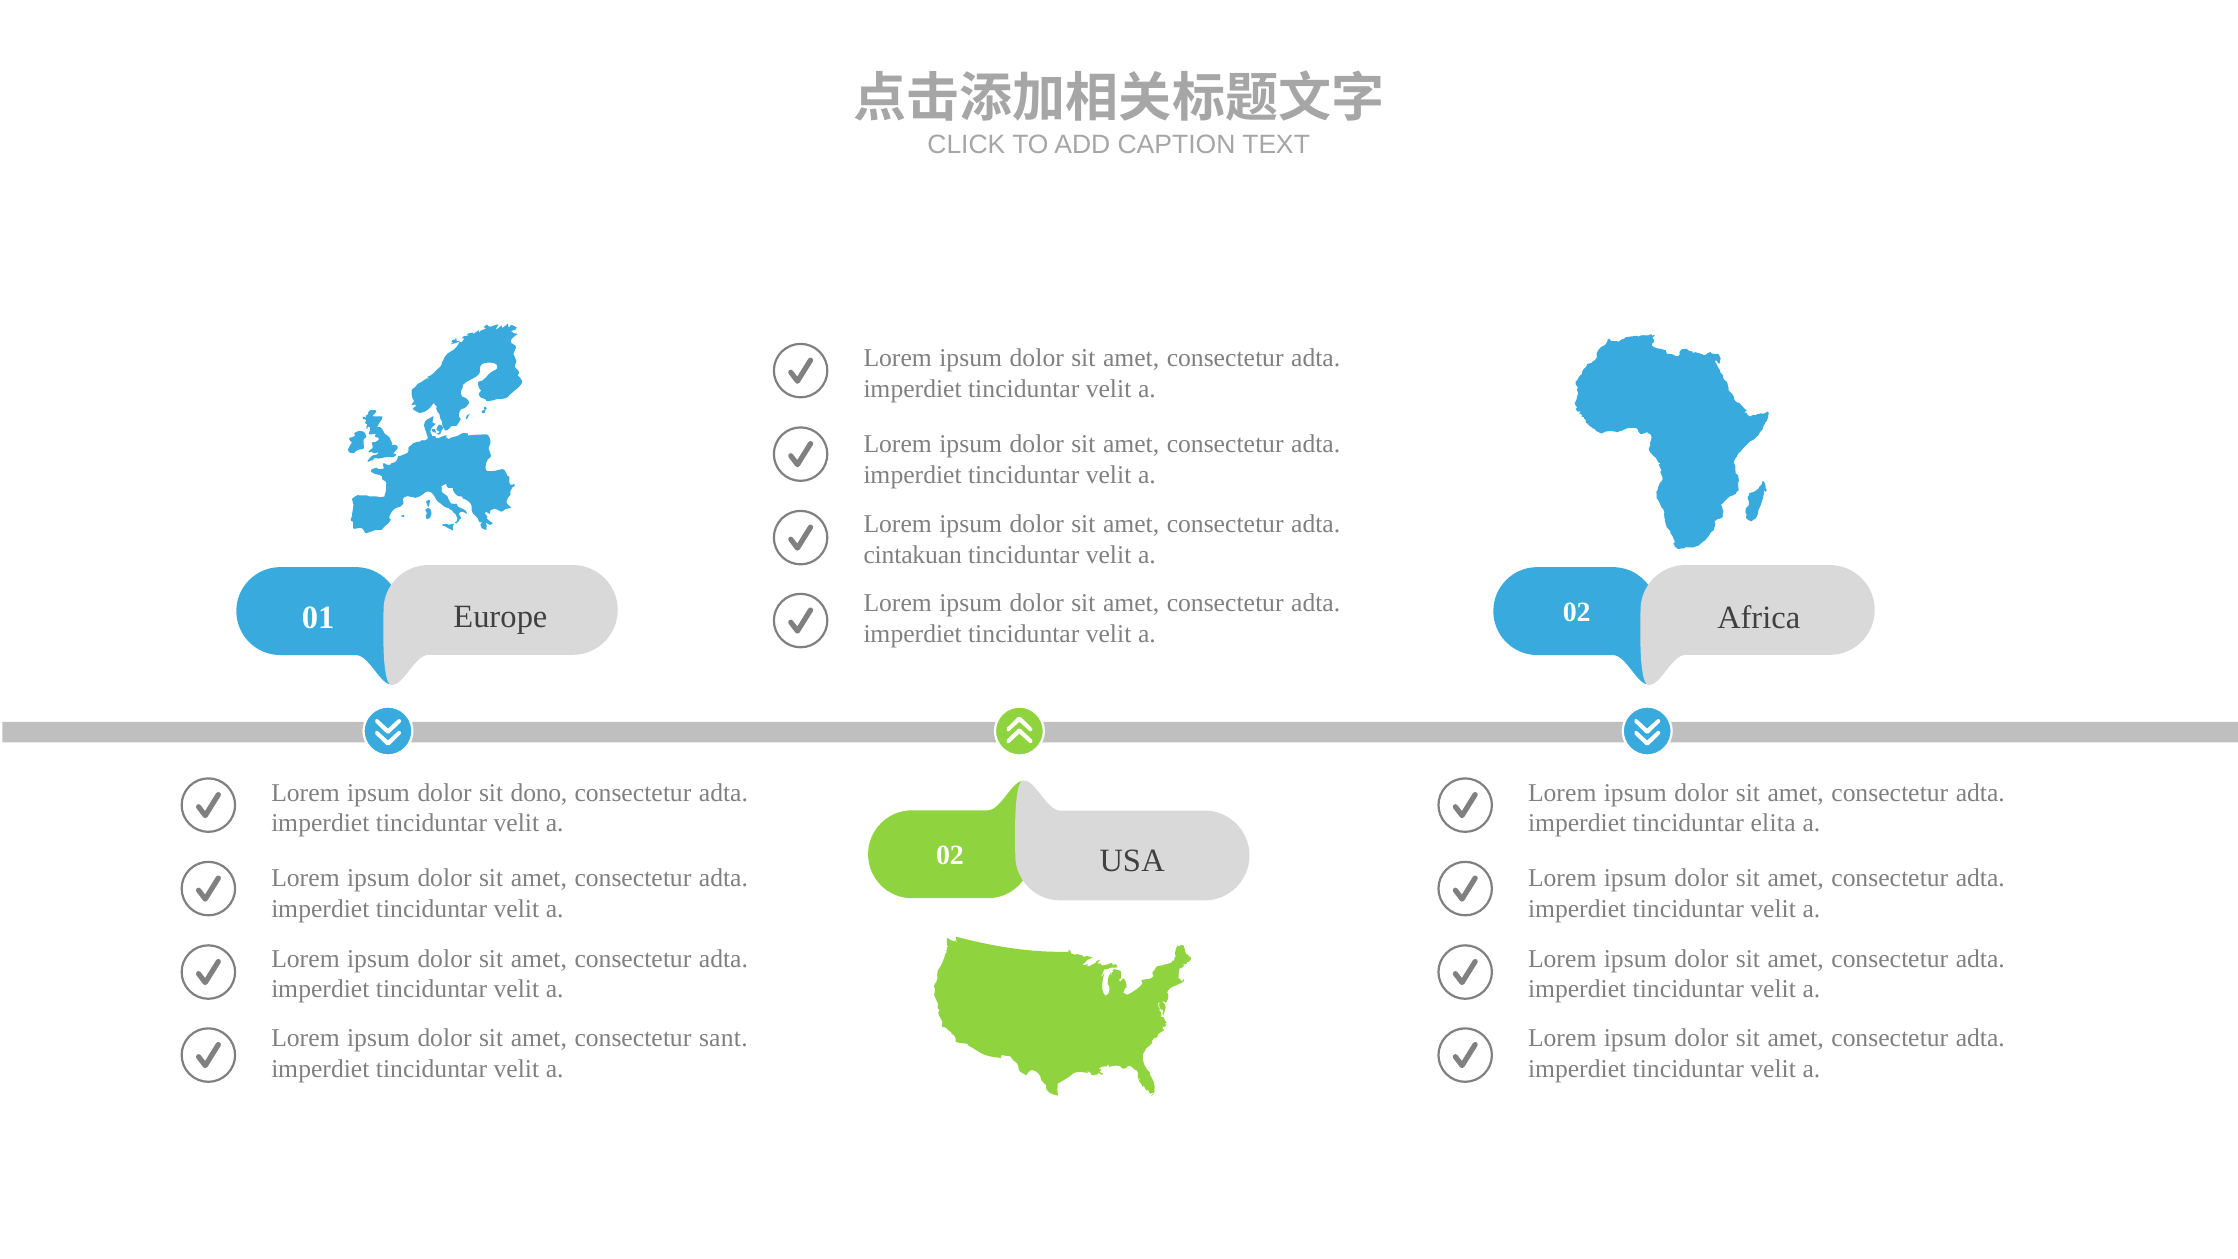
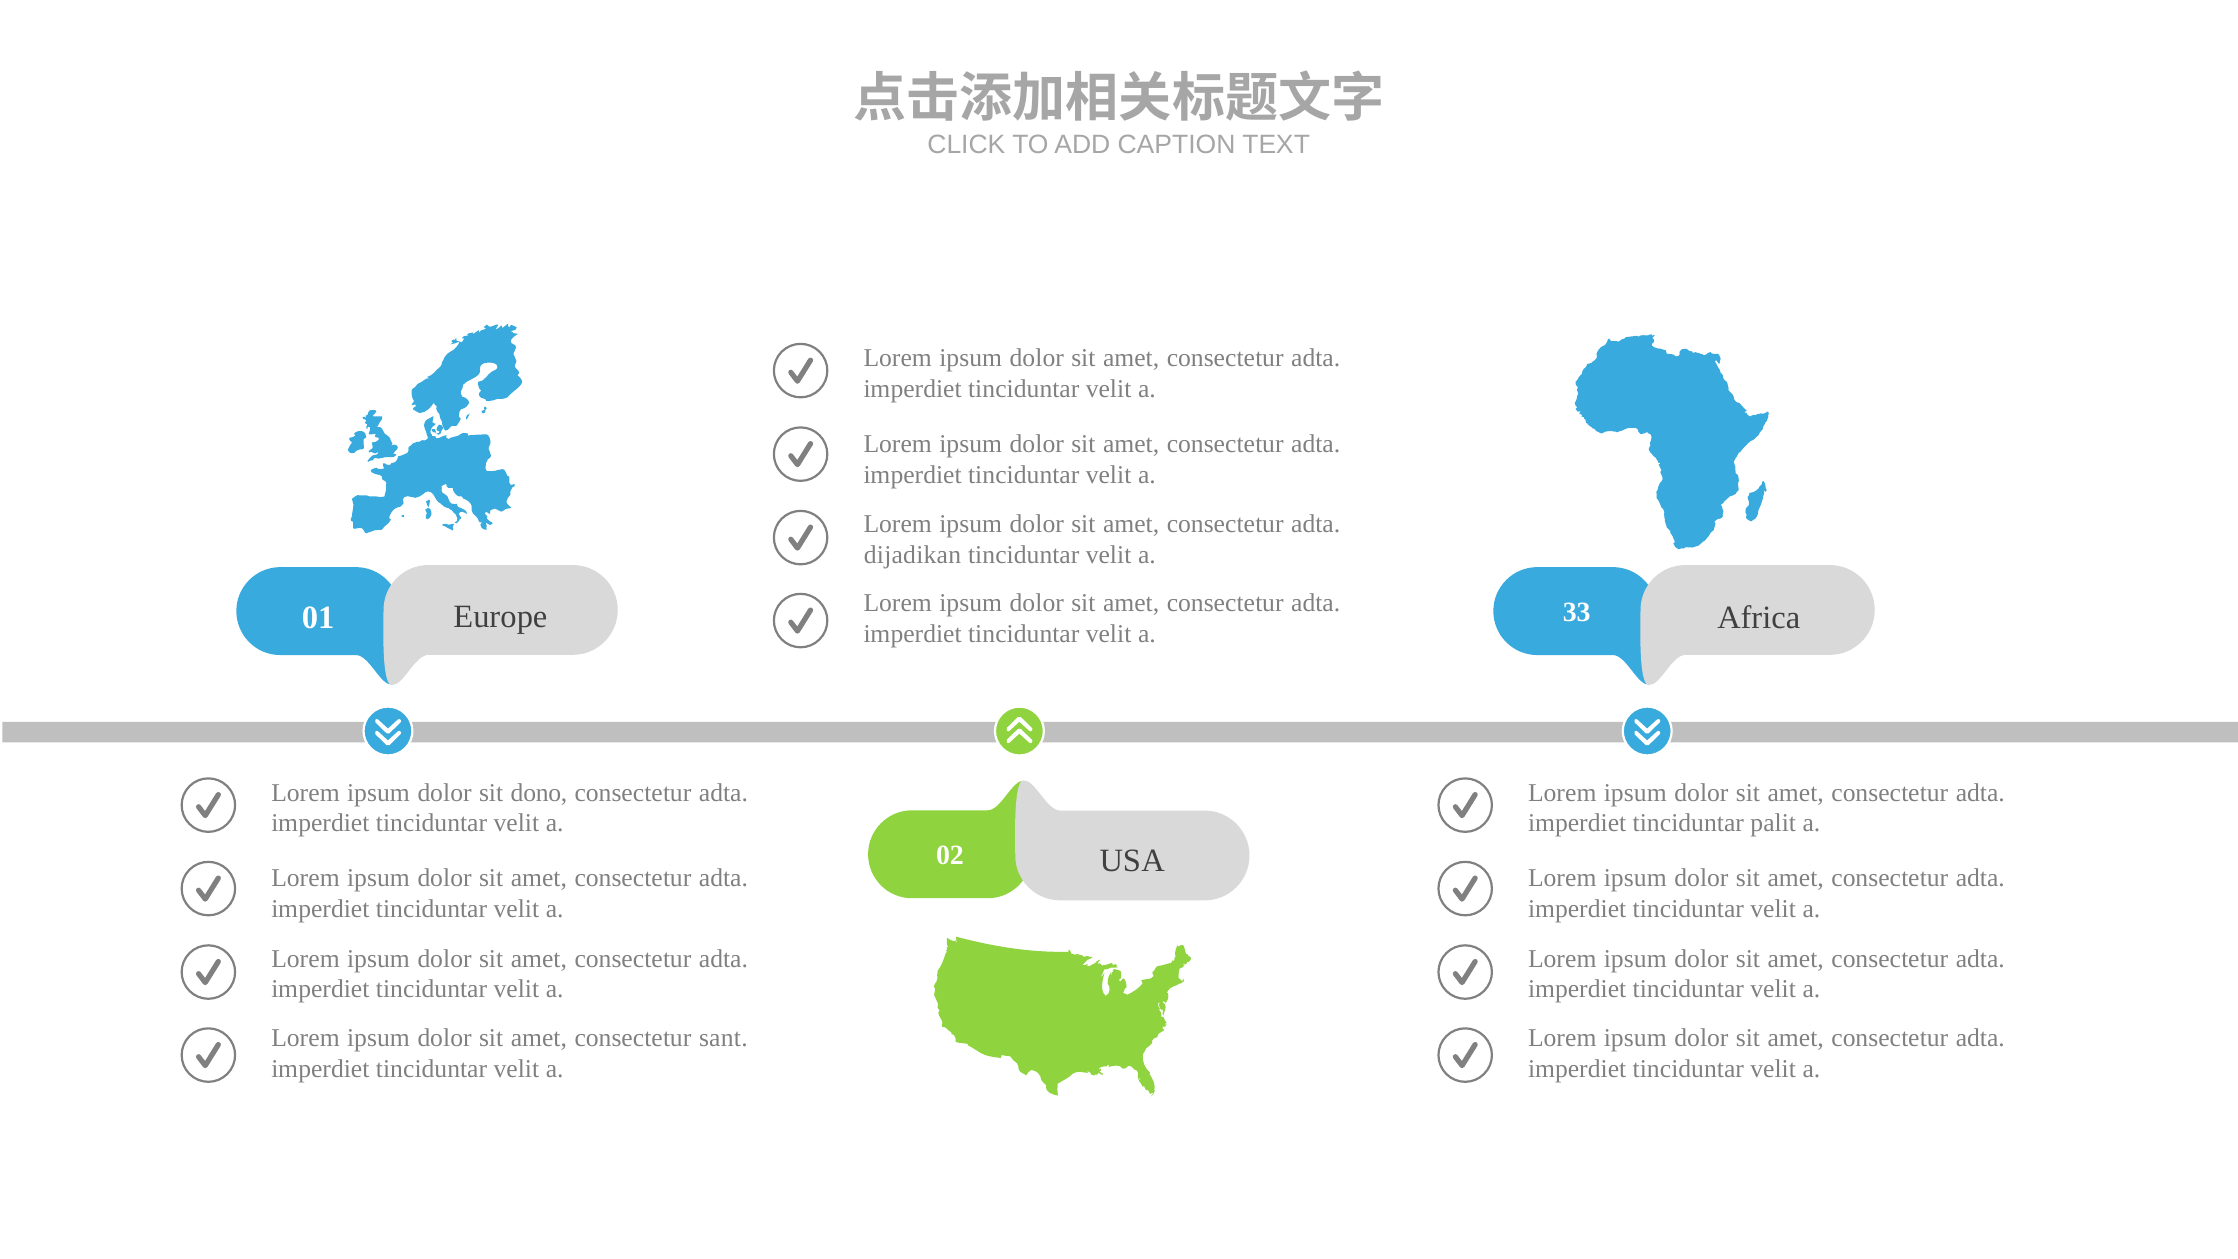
cintakuan: cintakuan -> dijadikan (912, 555)
Europe 02: 02 -> 33 (1577, 612)
elita: elita -> palit (1773, 823)
